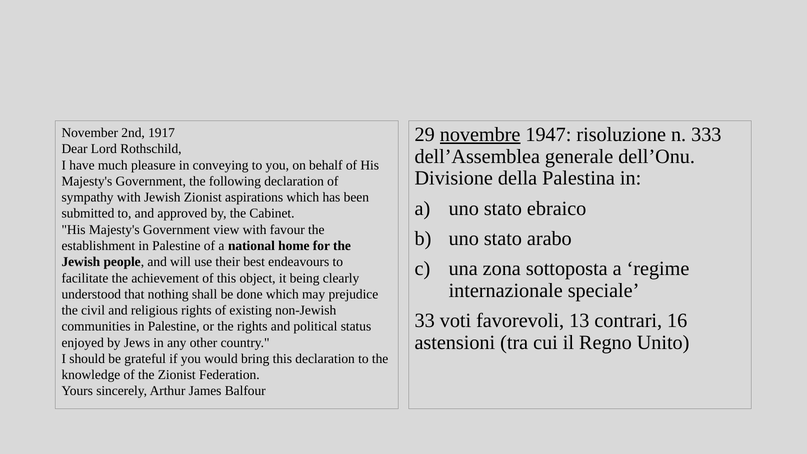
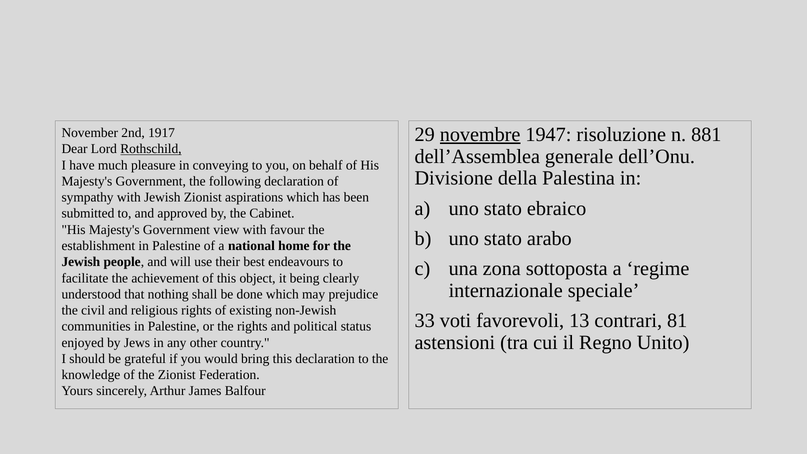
333: 333 -> 881 (706, 135)
Rothschild underline: none -> present (151, 149)
16: 16 -> 81 (677, 321)
